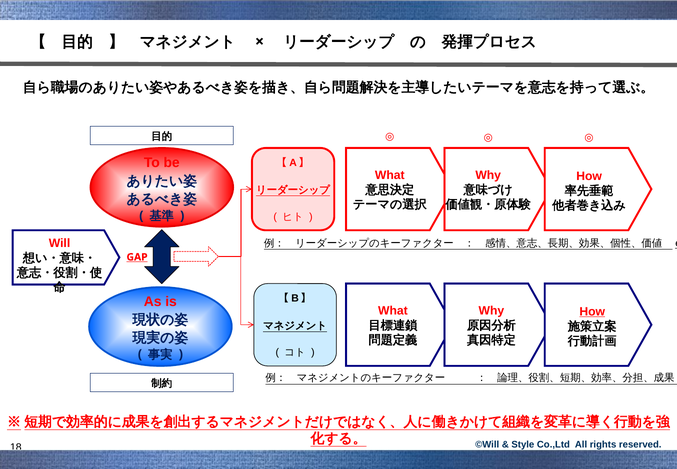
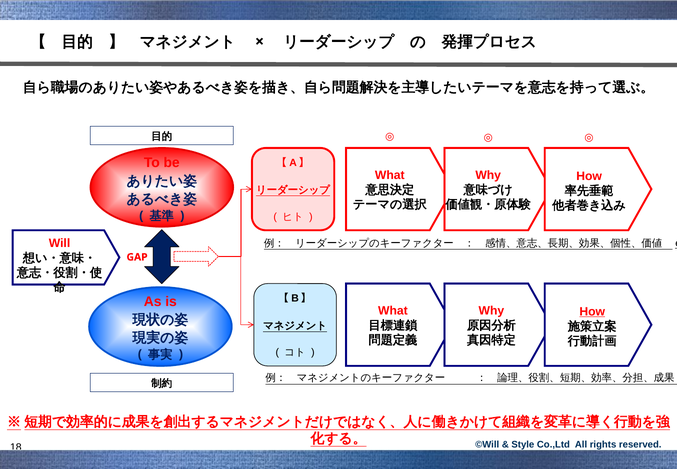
GAP underline: present -> none (137, 257)
